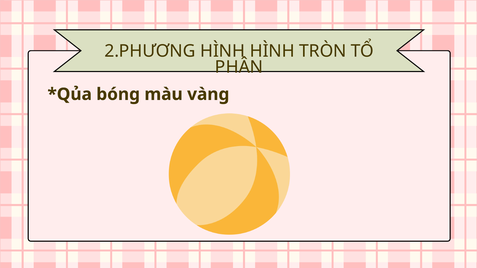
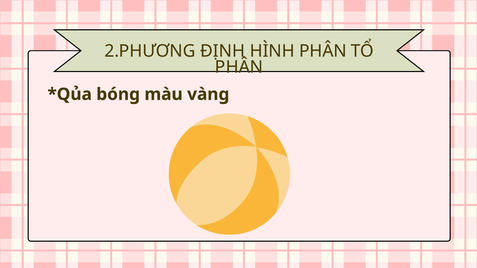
2.PHƯƠNG HÌNH: HÌNH -> ĐỊNH (223, 51)
HÌNH TRÒN: TRÒN -> PHÂN (323, 51)
